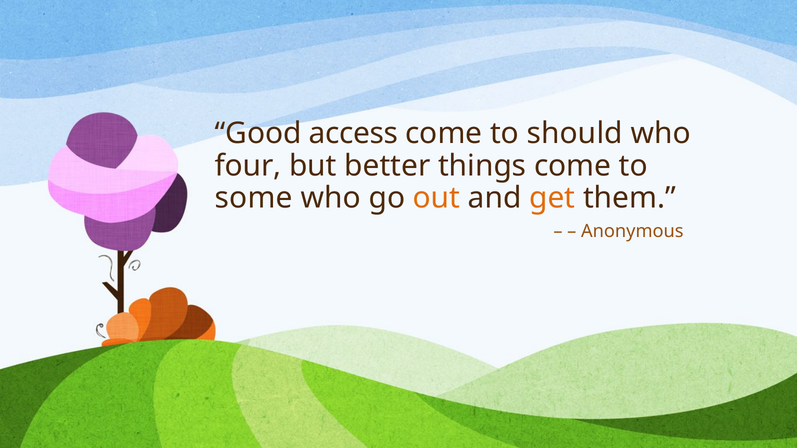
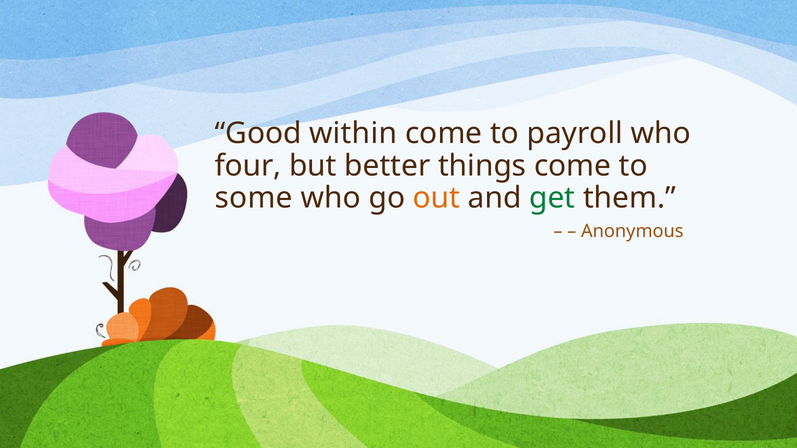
access: access -> within (353, 134)
should: should -> payroll (575, 134)
get colour: orange -> green (552, 198)
